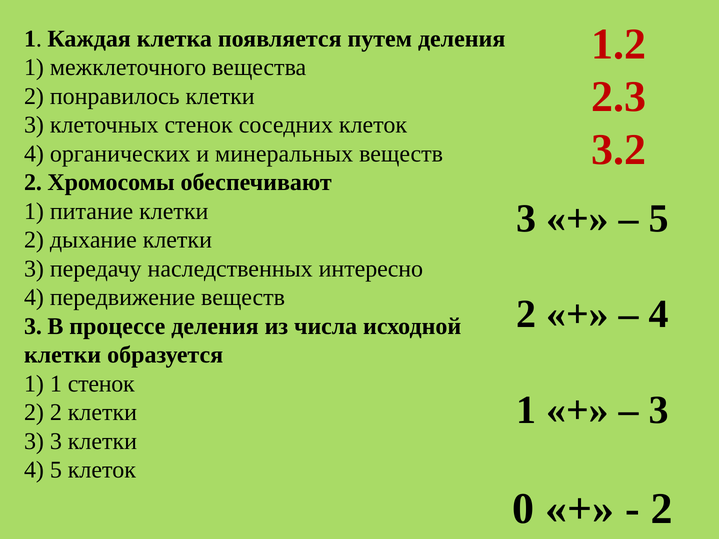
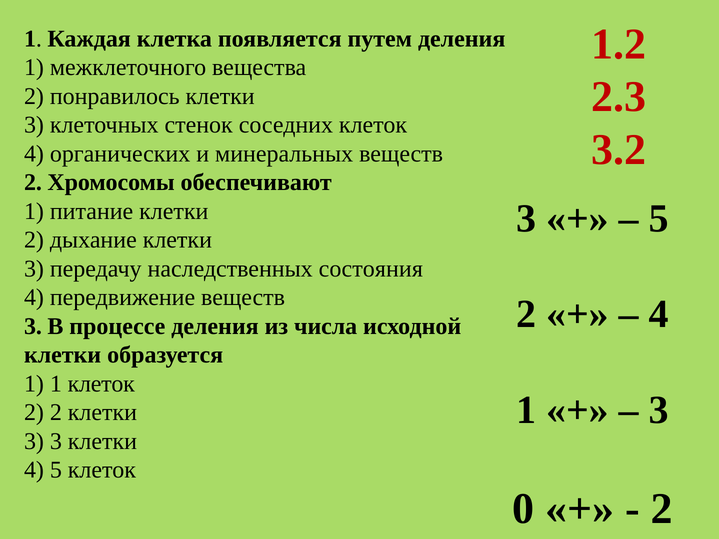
интересно: интересно -> состояния (371, 269)
1 стенок: стенок -> клеток (101, 384)
